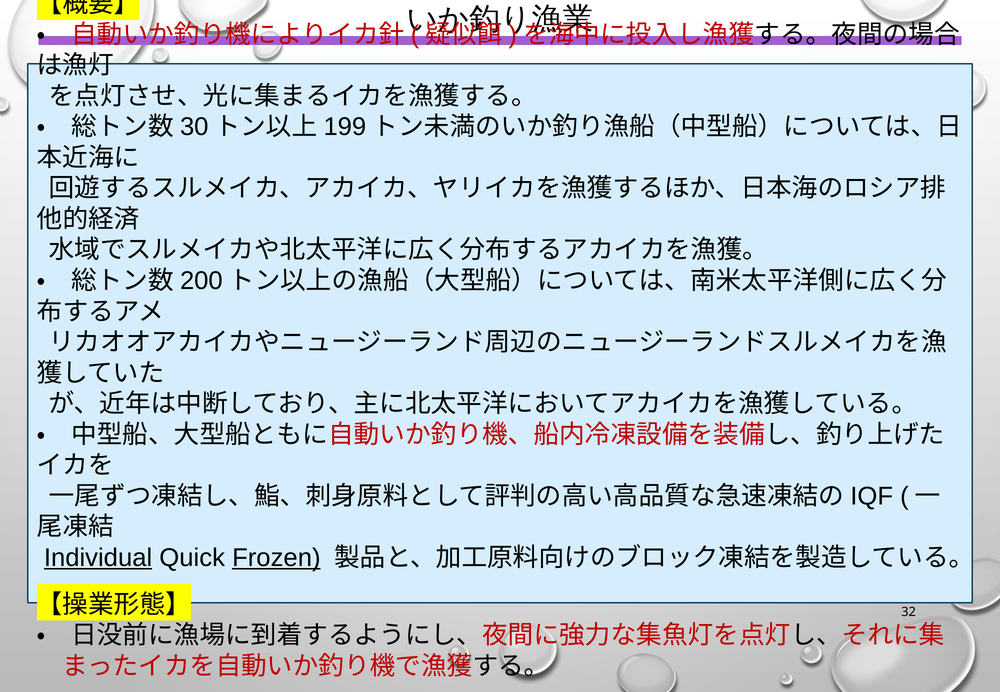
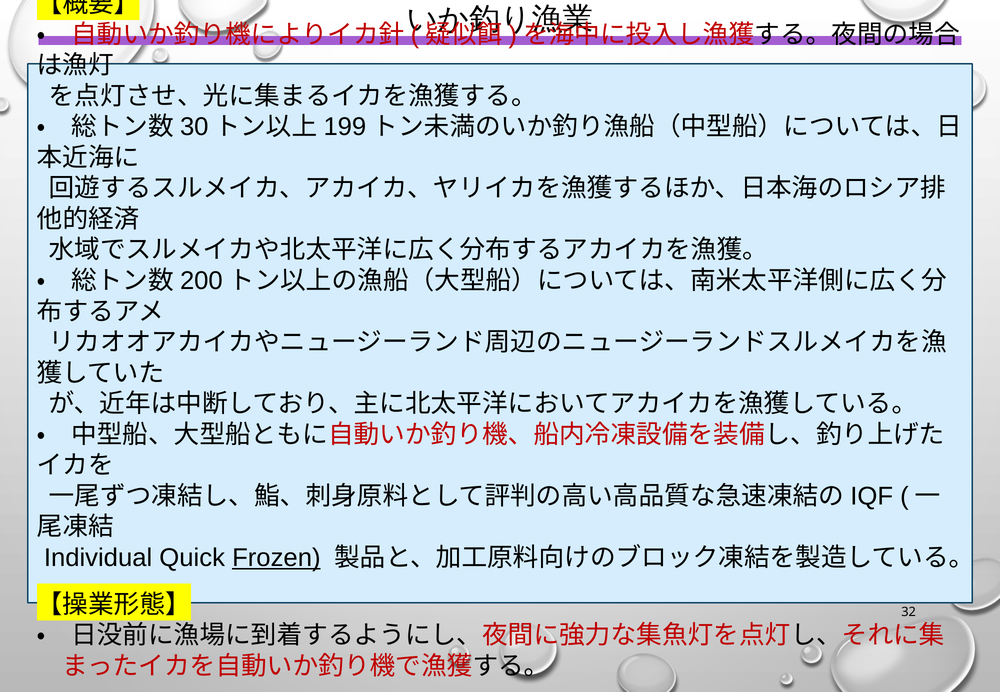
Individual underline: present -> none (98, 558)
